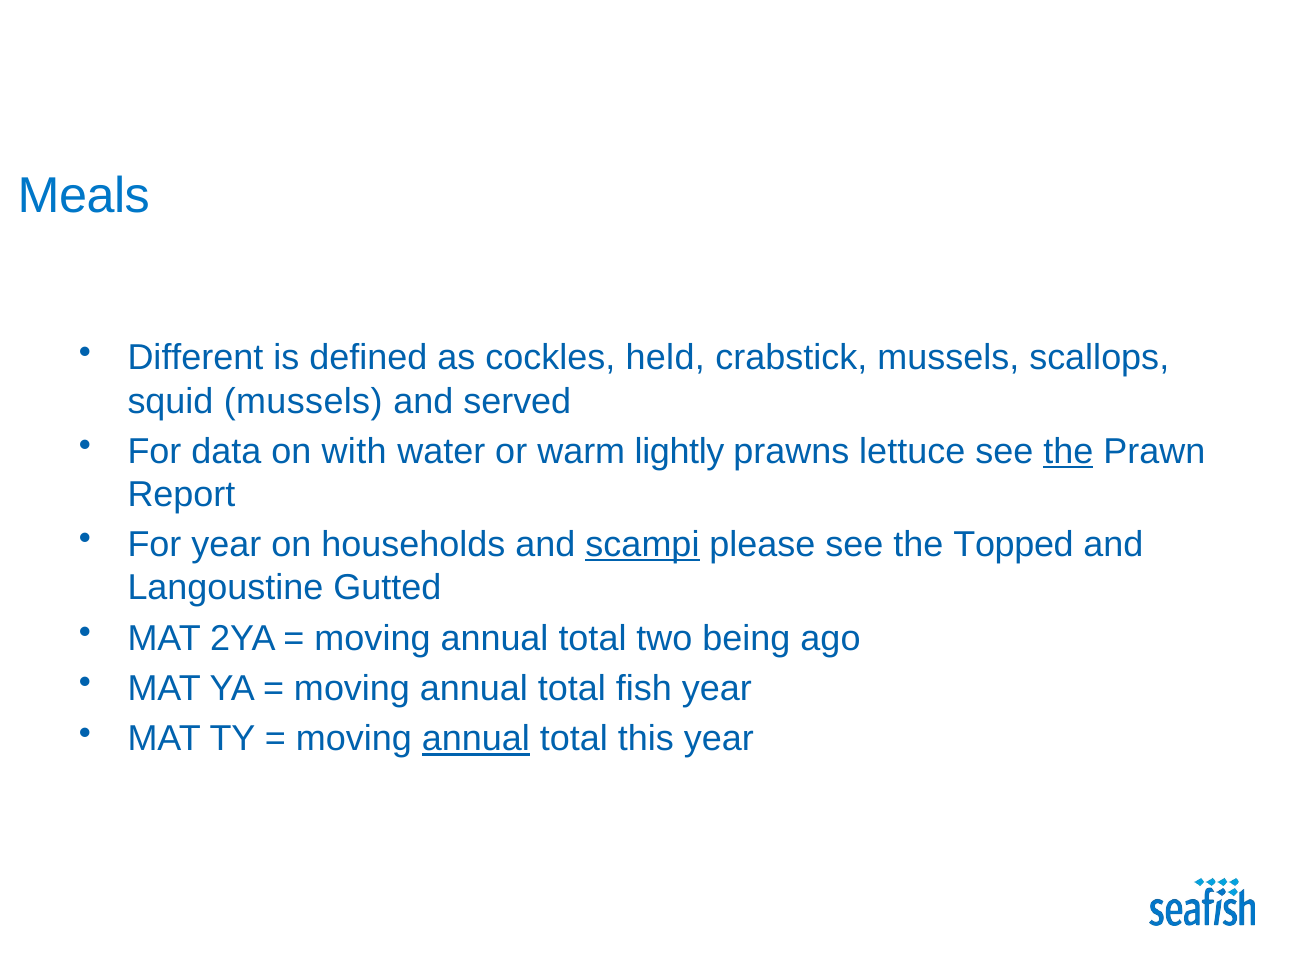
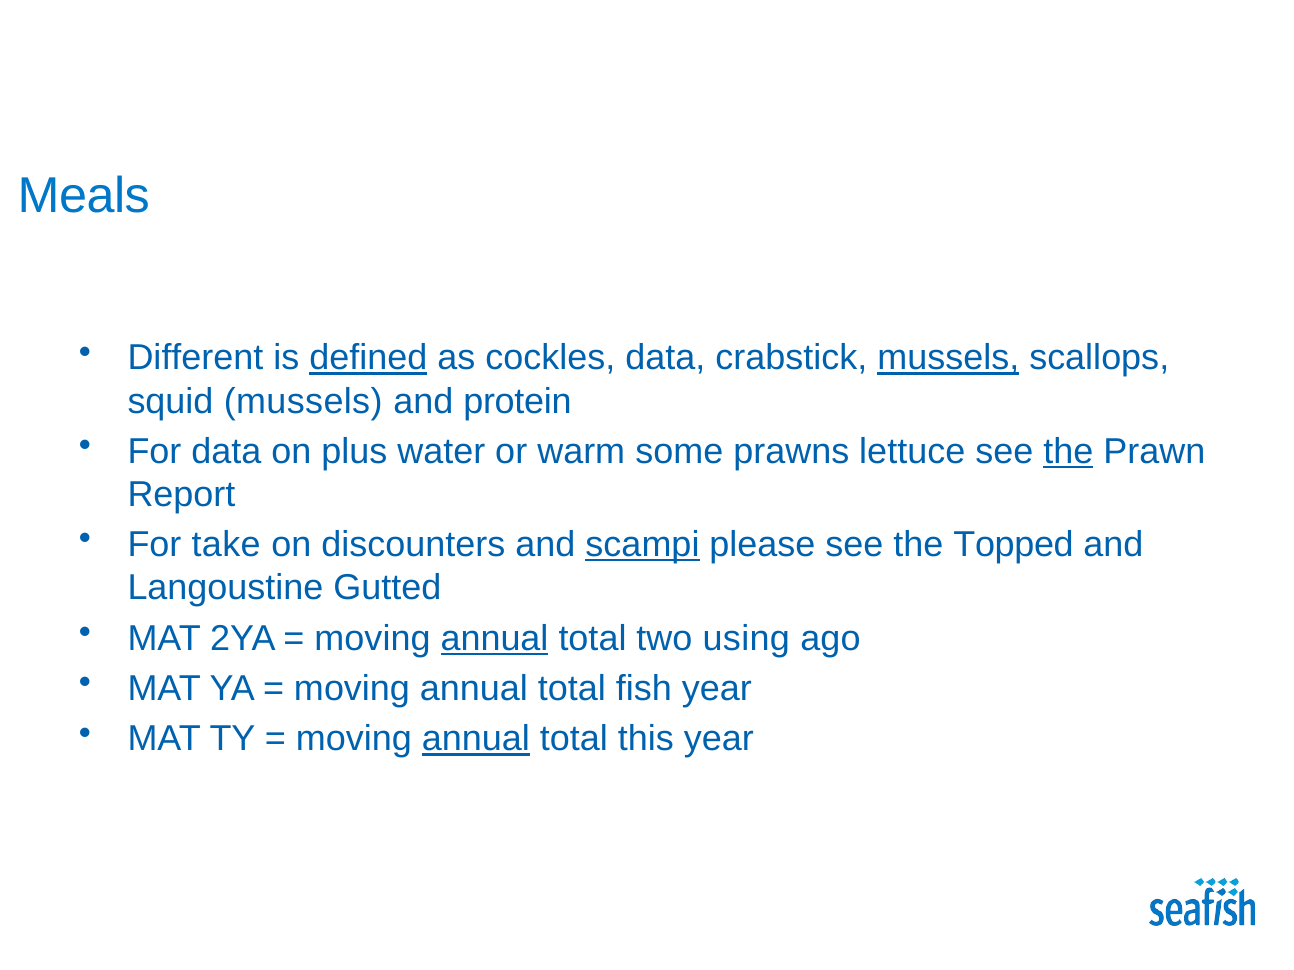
defined underline: none -> present (368, 358)
cockles held: held -> data (665, 358)
mussels underline: none -> present (948, 358)
served: served -> protein (517, 401)
with: with -> plus (354, 452)
lightly: lightly -> some (679, 452)
For year: year -> take (226, 545)
households: households -> discounters (413, 545)
annual underline: none -> present (495, 639)
being: being -> using (746, 639)
